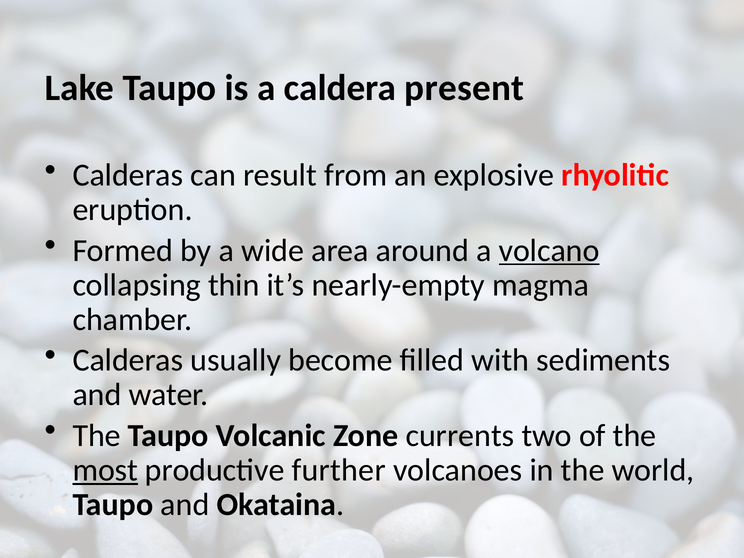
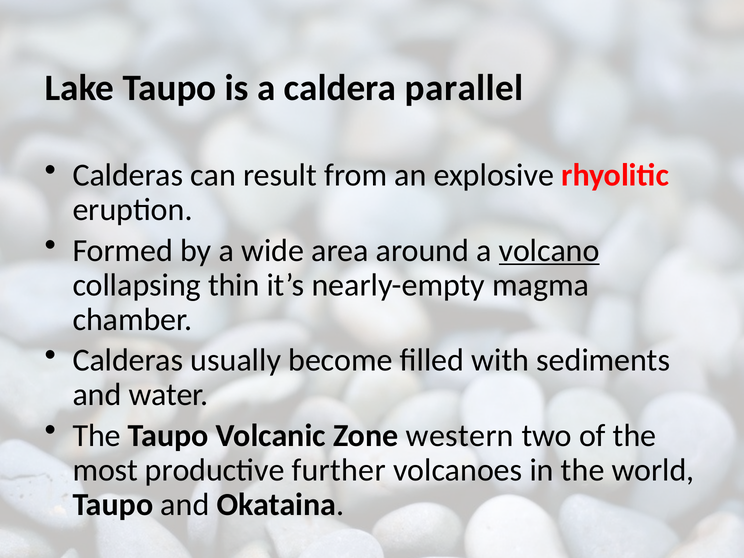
present: present -> parallel (464, 88)
currents: currents -> western (460, 435)
most underline: present -> none (105, 470)
